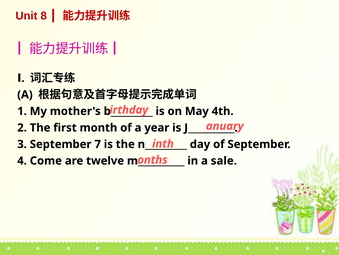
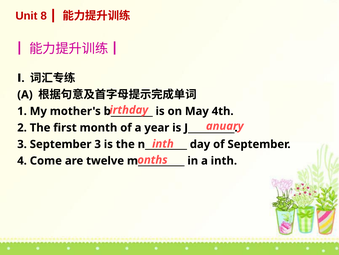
September 7: 7 -> 3 (98, 144)
a sale: sale -> inth (224, 160)
